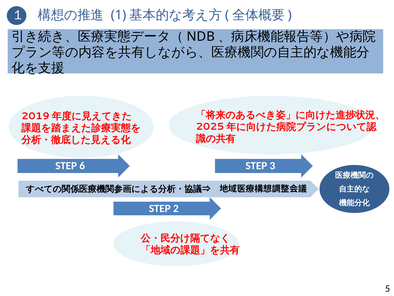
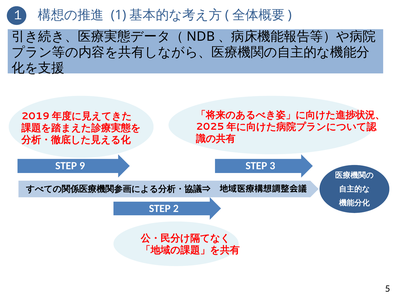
6: 6 -> 9 (82, 166)
